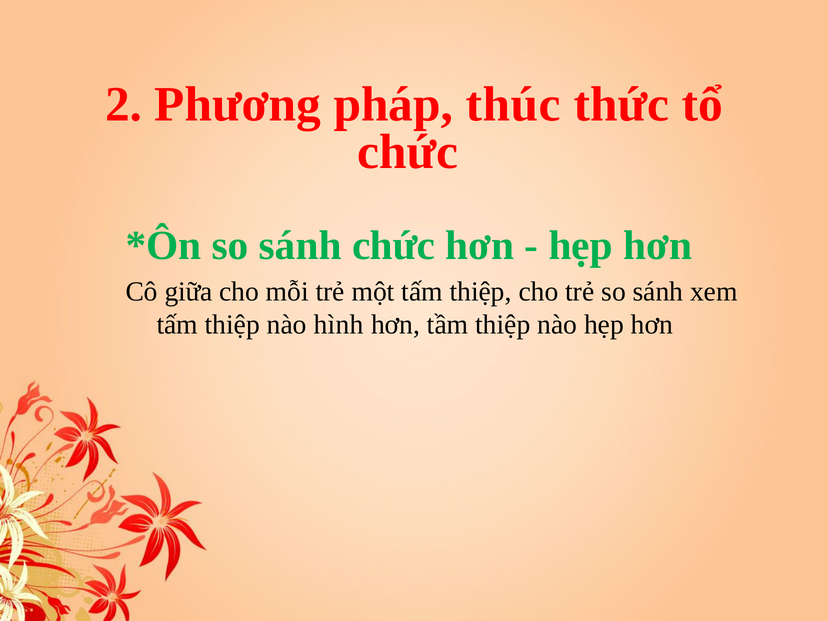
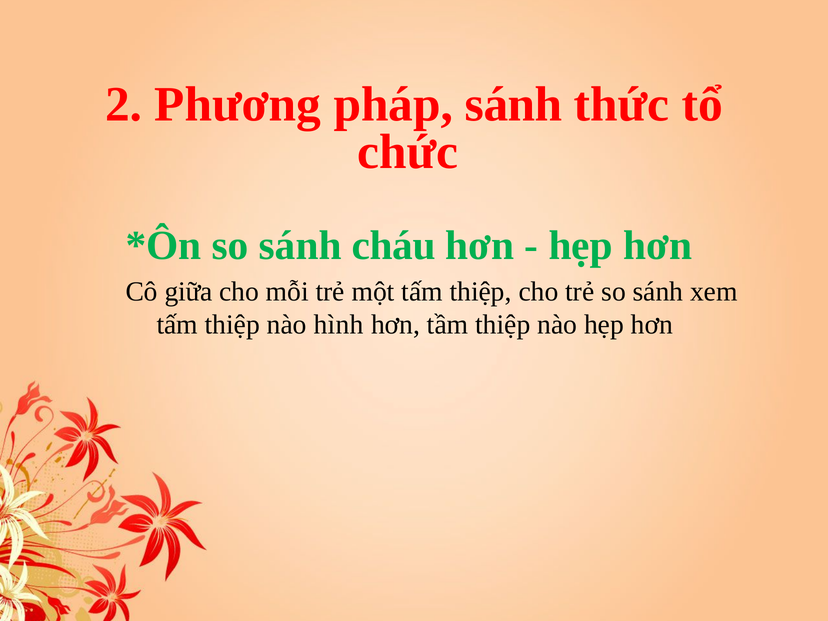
pháp thúc: thúc -> sánh (514, 104)
sánh chức: chức -> cháu (394, 246)
